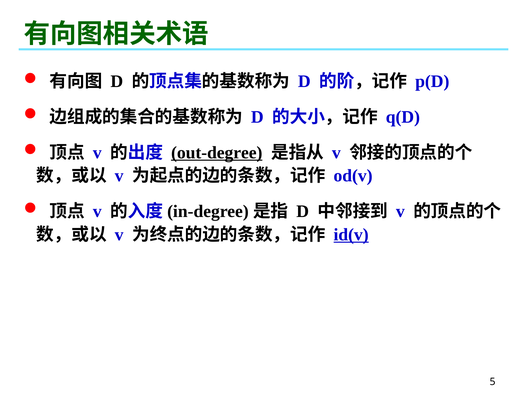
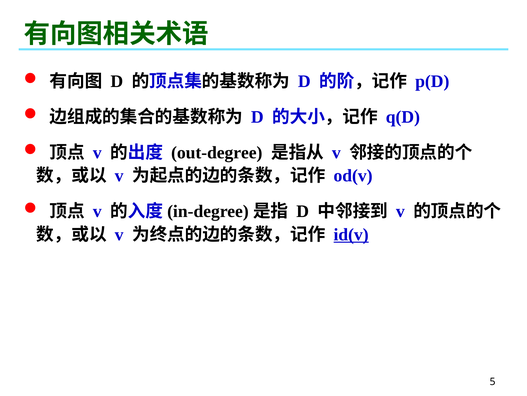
out-degree underline: present -> none (217, 152)
